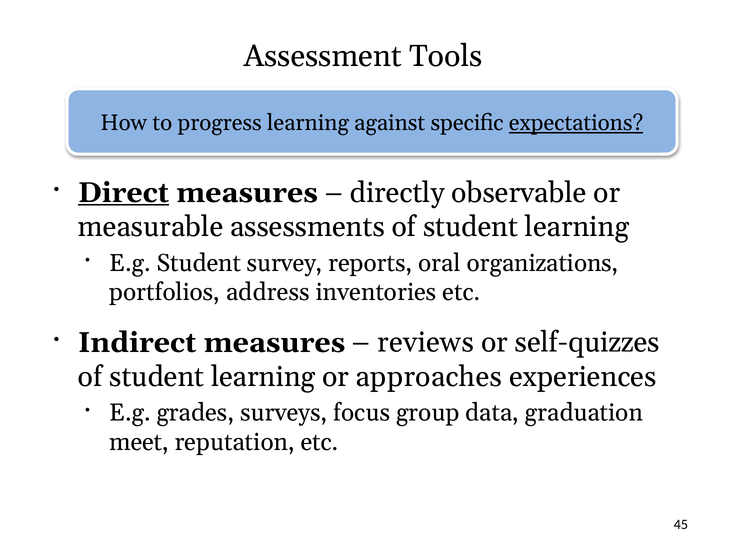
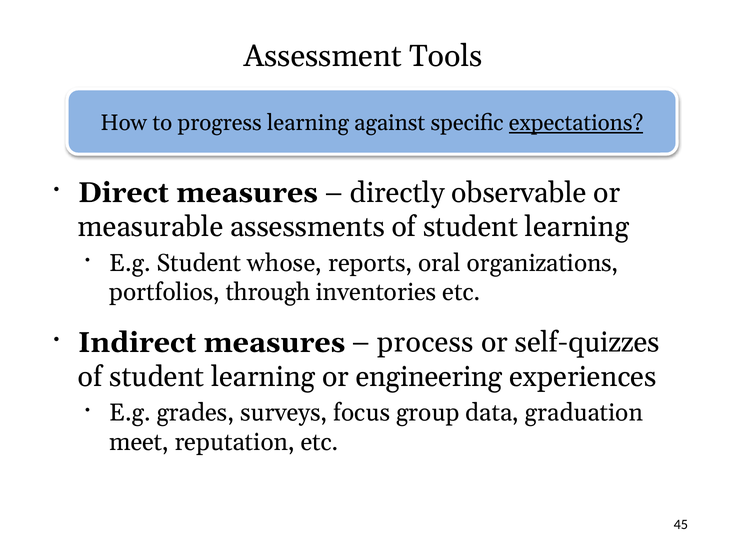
Direct underline: present -> none (123, 193)
survey: survey -> whose (285, 263)
address: address -> through (268, 292)
reviews: reviews -> process (426, 343)
approaches: approaches -> engineering (429, 377)
